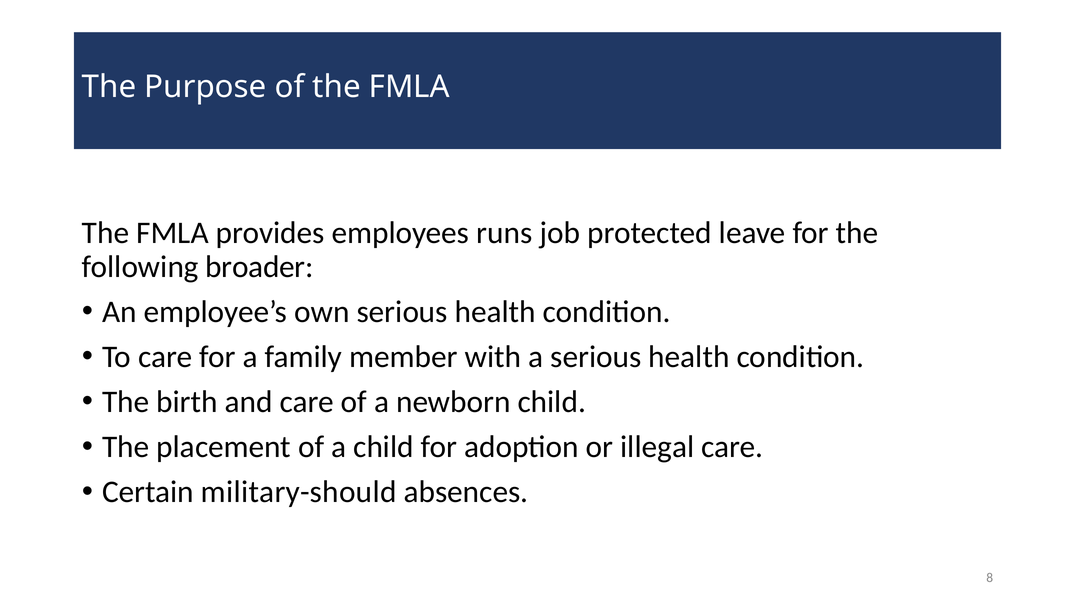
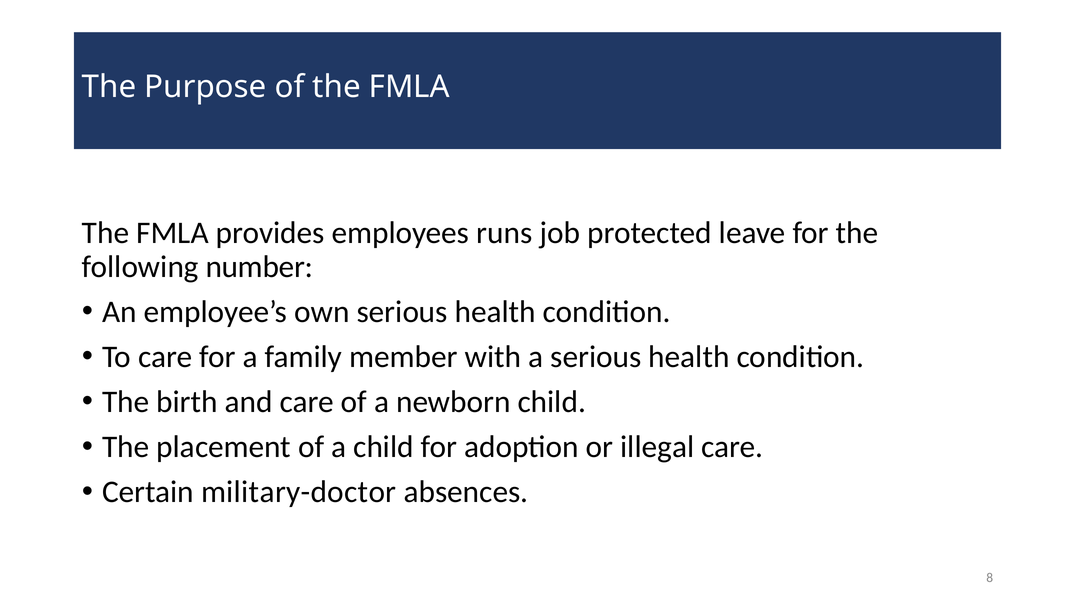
broader: broader -> number (259, 267)
military-should: military-should -> military-doctor (299, 492)
